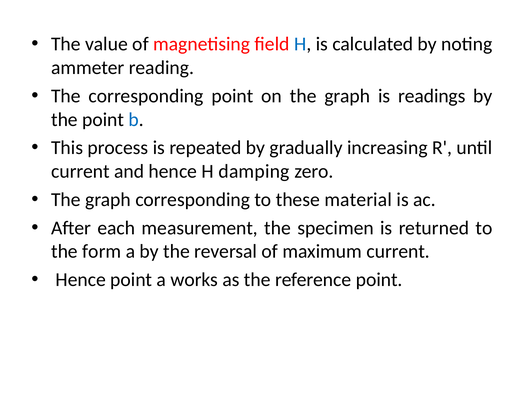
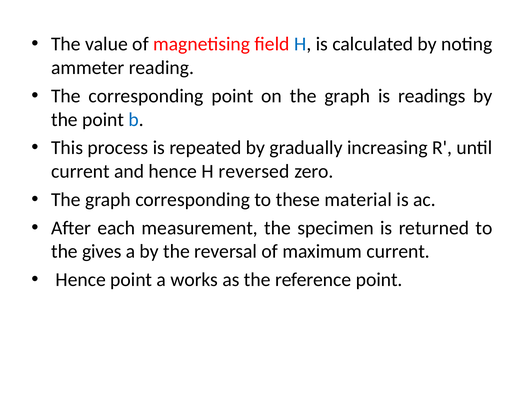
damping: damping -> reversed (254, 171)
form: form -> gives (102, 252)
